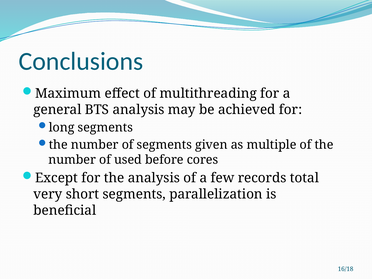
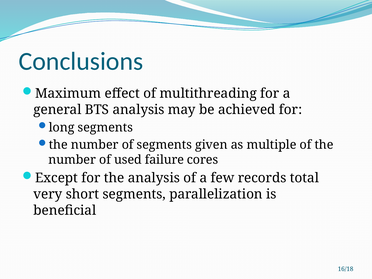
before: before -> failure (164, 160)
